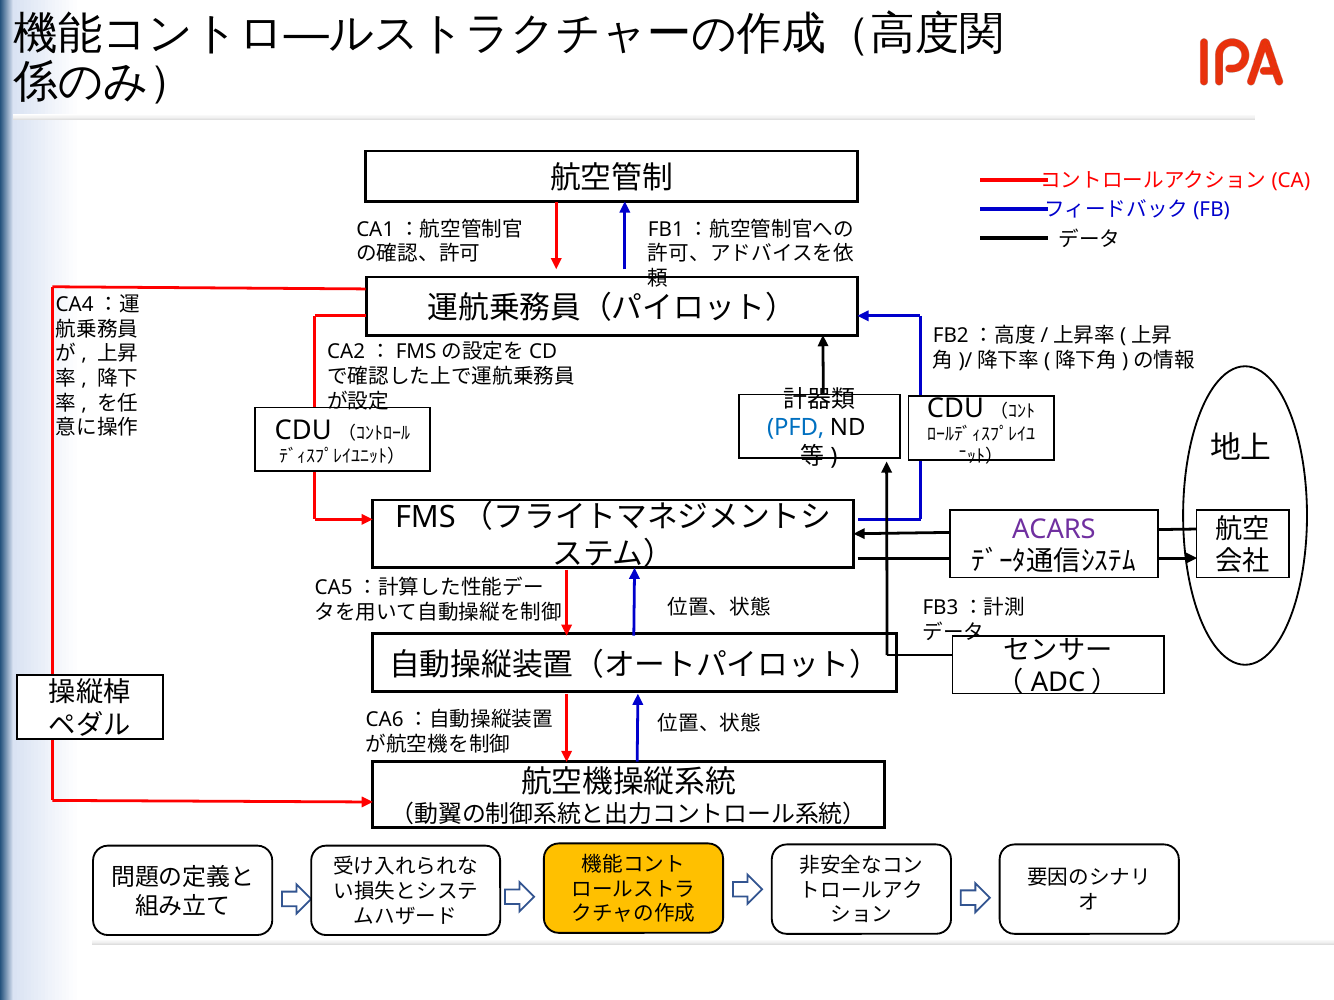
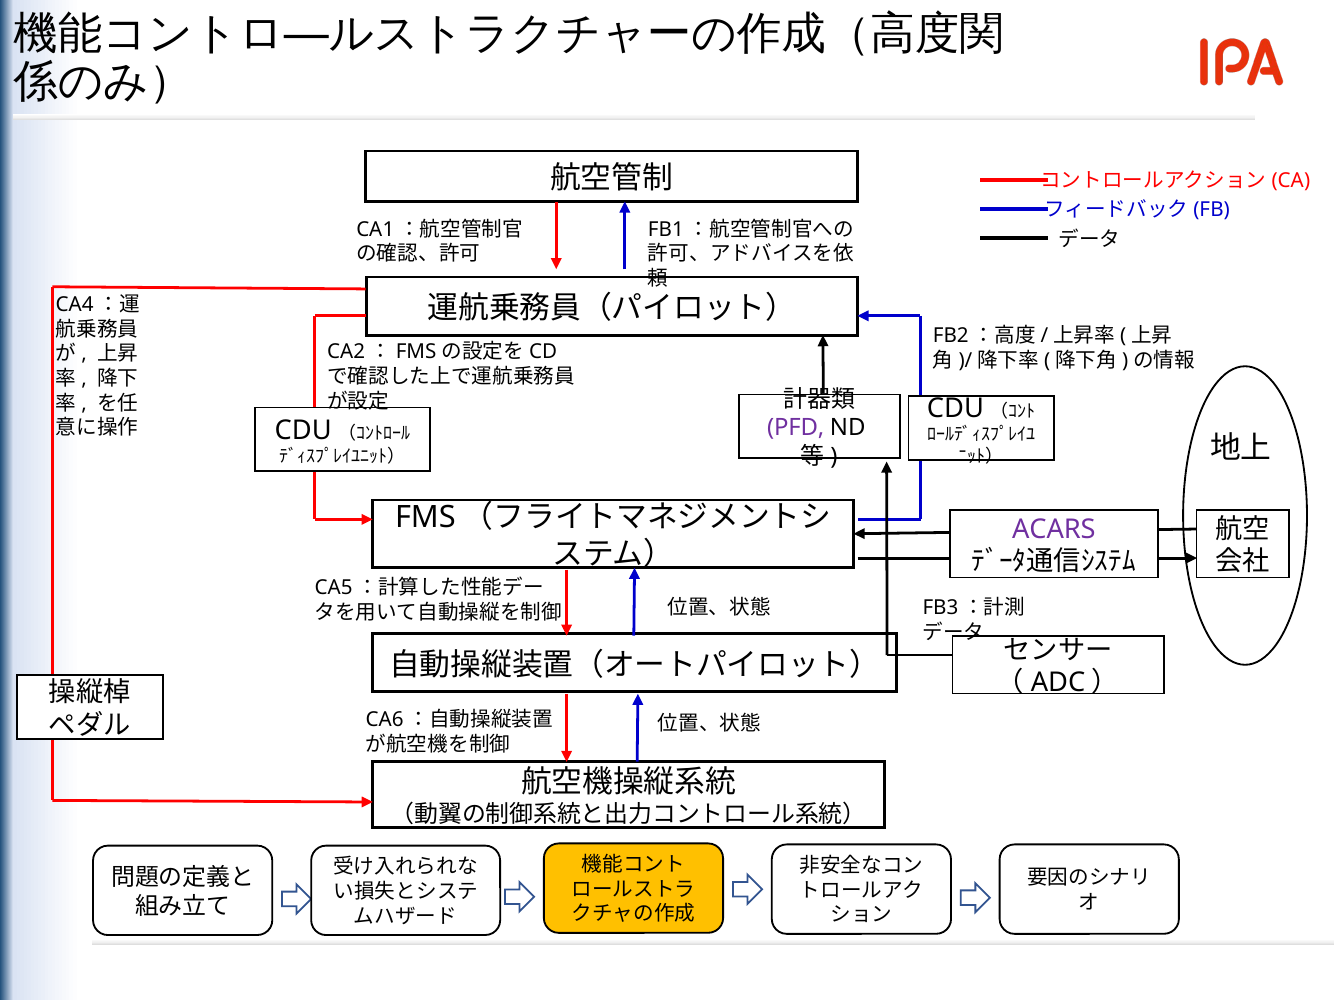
PFD colour: blue -> purple (796, 428)
